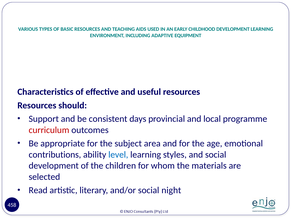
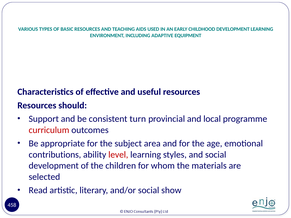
days: days -> turn (138, 119)
level colour: blue -> red (118, 155)
night: night -> show (171, 191)
